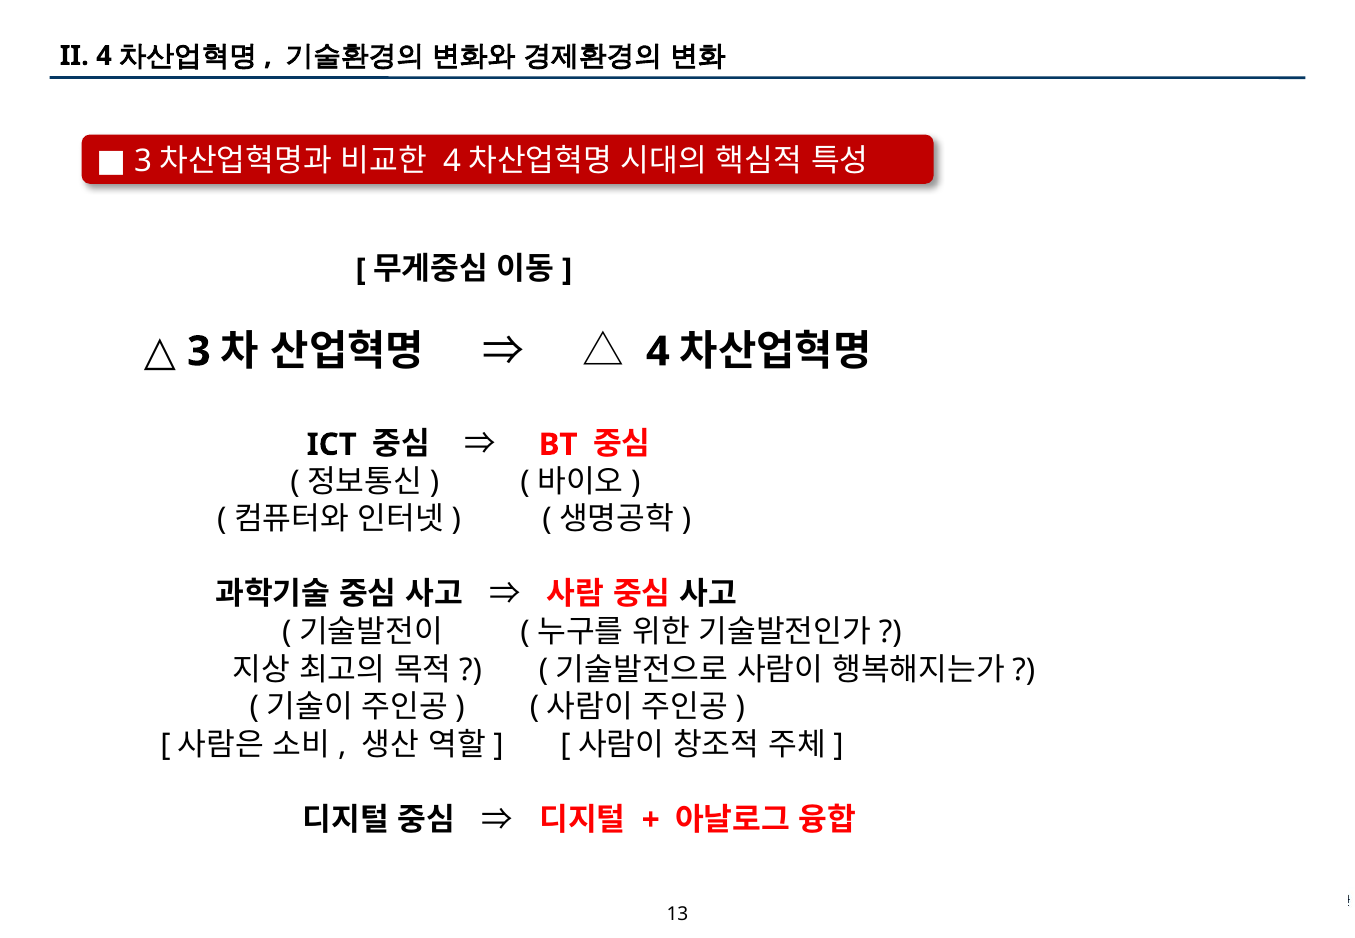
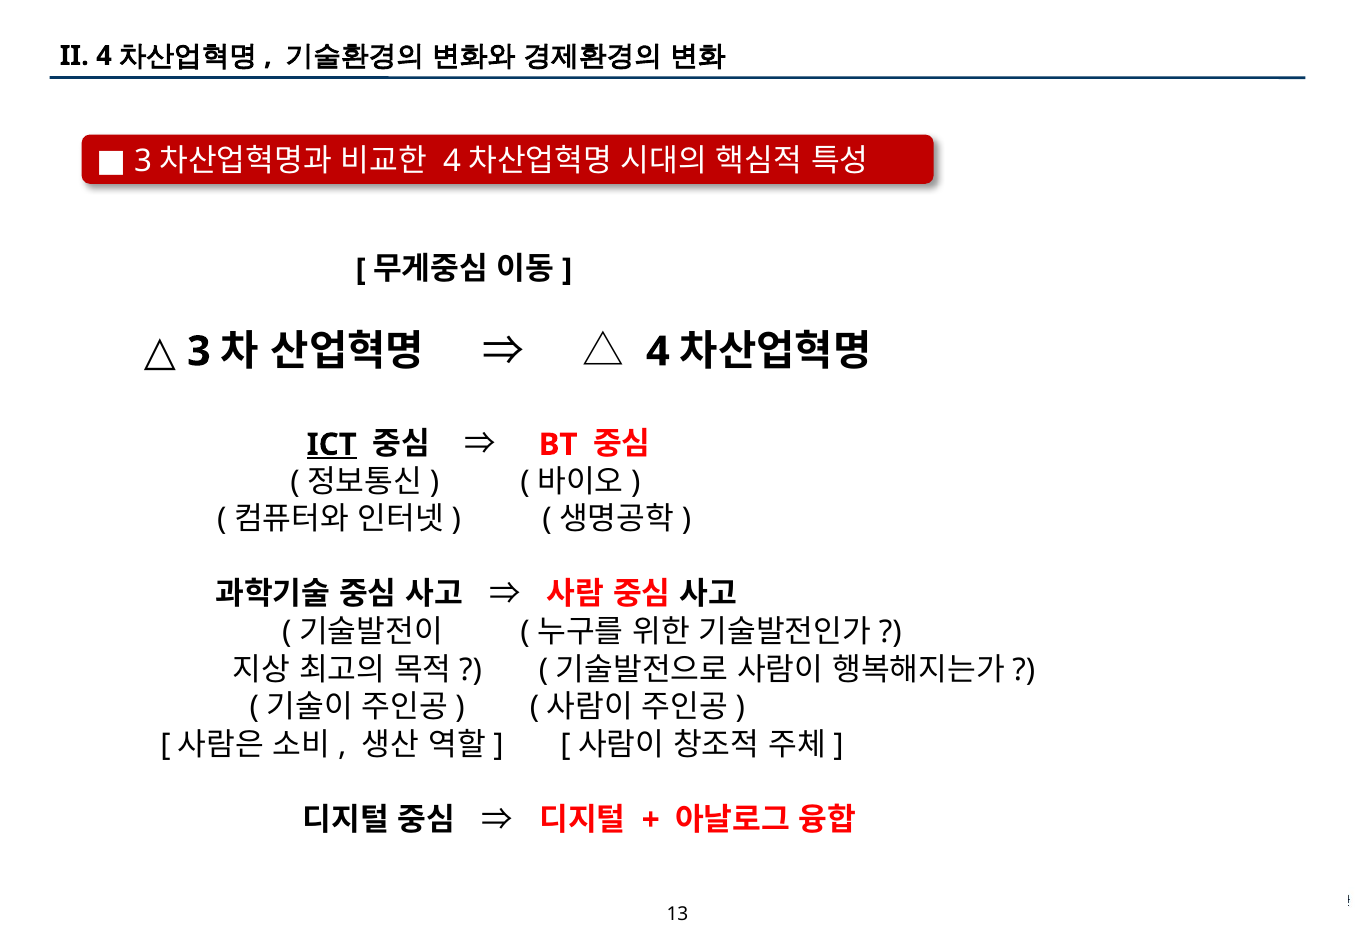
ICT underline: none -> present (332, 445)
